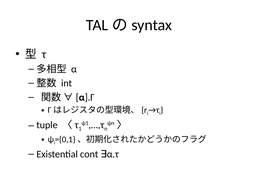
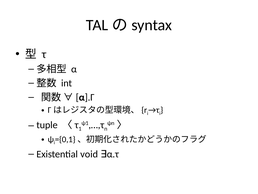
cont: cont -> void (89, 154)
